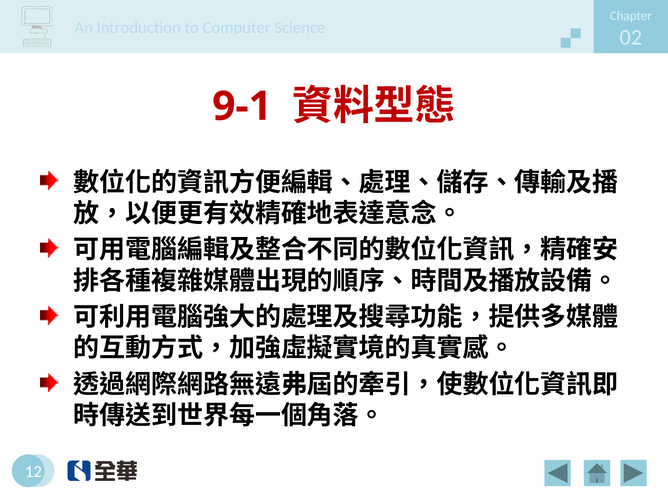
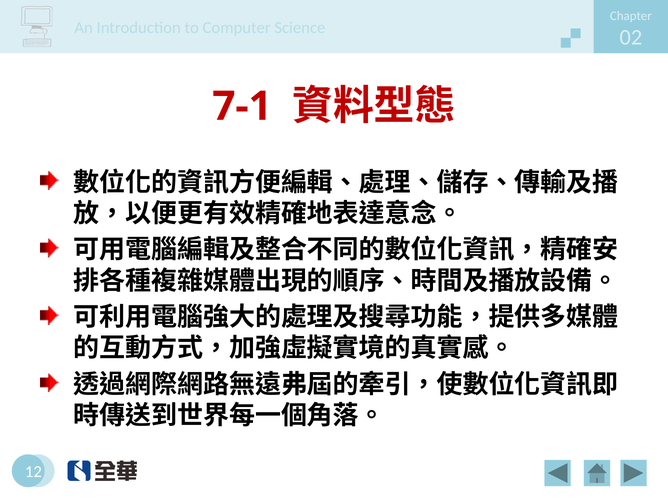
9-1: 9-1 -> 7-1 (242, 106)
